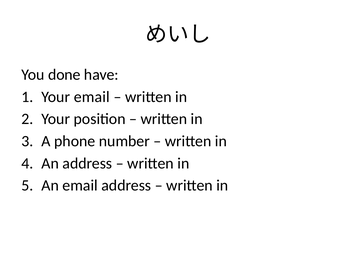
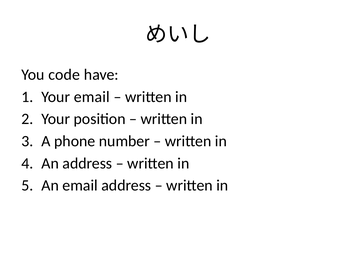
done: done -> code (64, 75)
